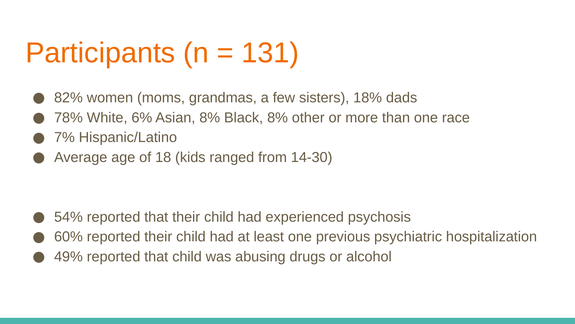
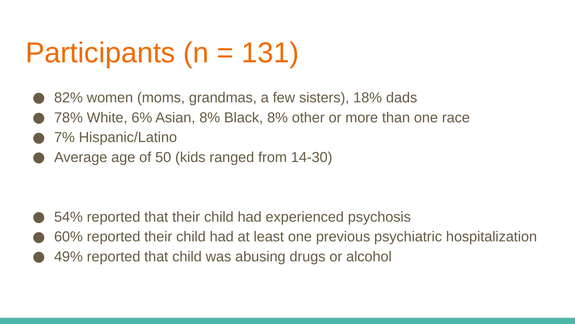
18: 18 -> 50 (163, 157)
